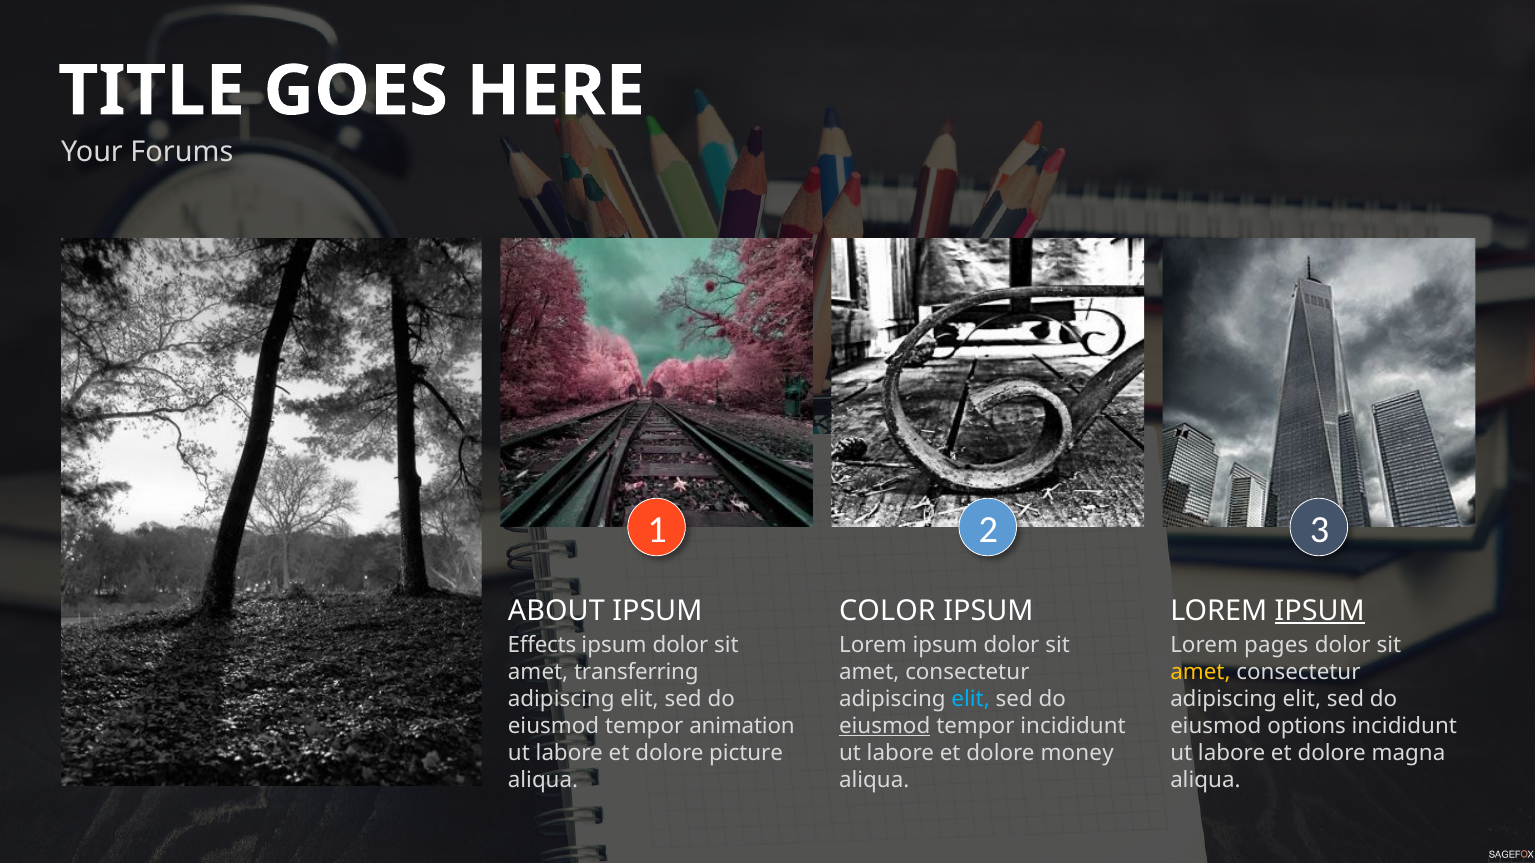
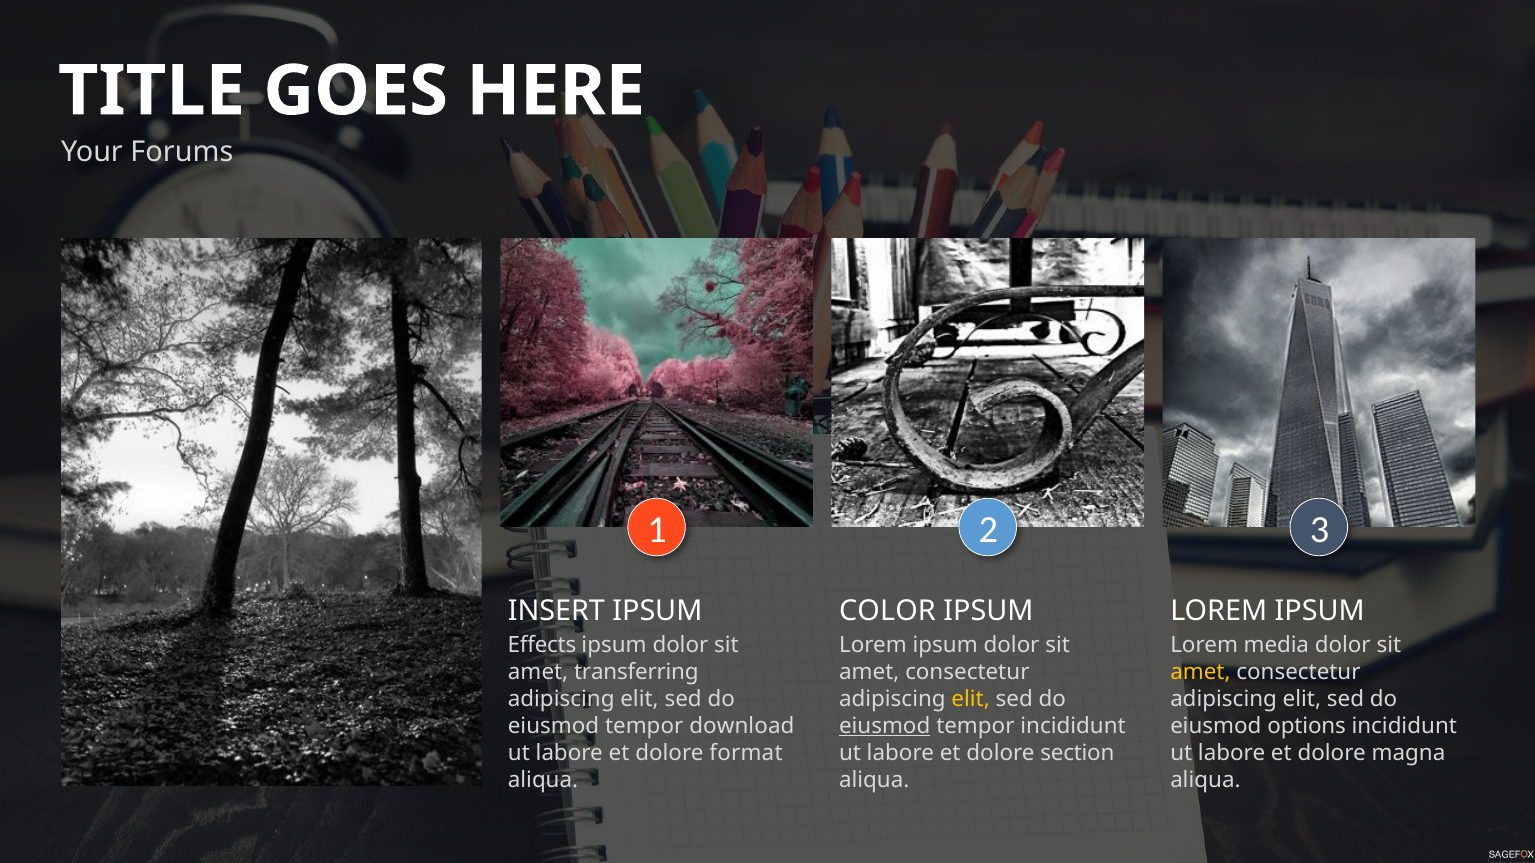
ABOUT: ABOUT -> INSERT (556, 611)
IPSUM underline: present -> none (1320, 611)
pages: pages -> media (1276, 646)
elit colour: light blue -> yellow (971, 700)
animation: animation -> download (742, 726)
picture: picture -> format (746, 753)
money: money -> section (1077, 753)
